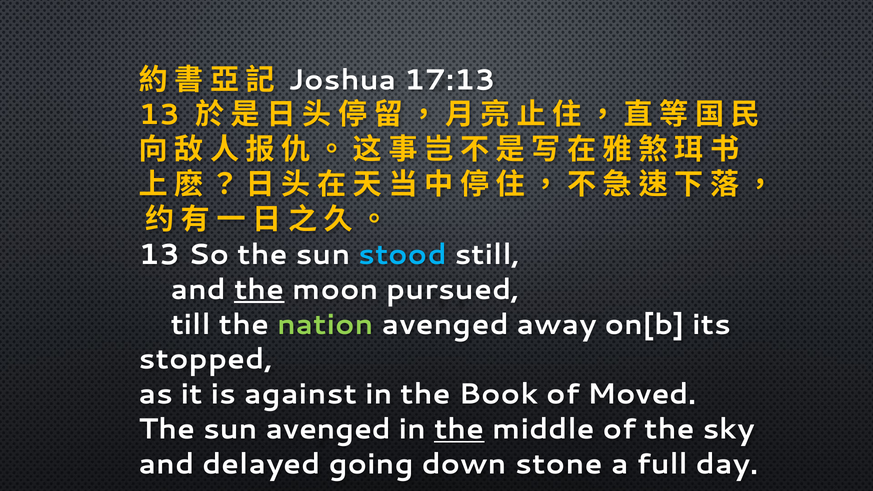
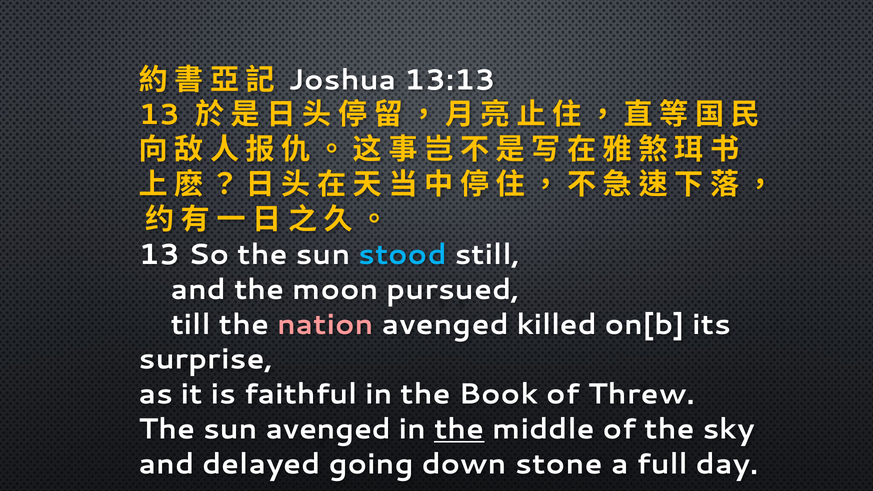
17:13: 17:13 -> 13:13 (450, 80)
the underline: present -> none (259, 290)
nation colour: light green -> pink (325, 324)
away: away -> killed (557, 324)
stopped: stopped -> surprise (206, 359)
against: against -> faithful (301, 394)
Moved: Moved -> Threw (642, 394)
